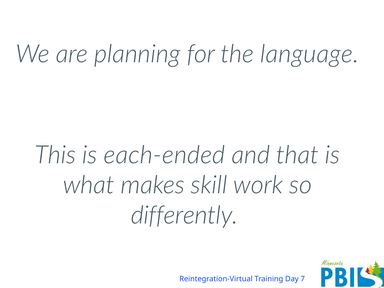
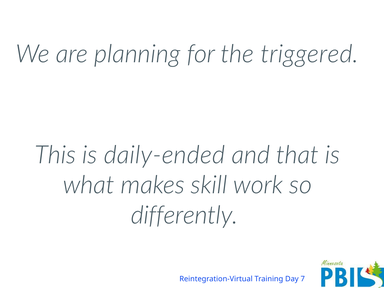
language: language -> triggered (310, 54)
each-ended: each-ended -> daily-ended (164, 155)
